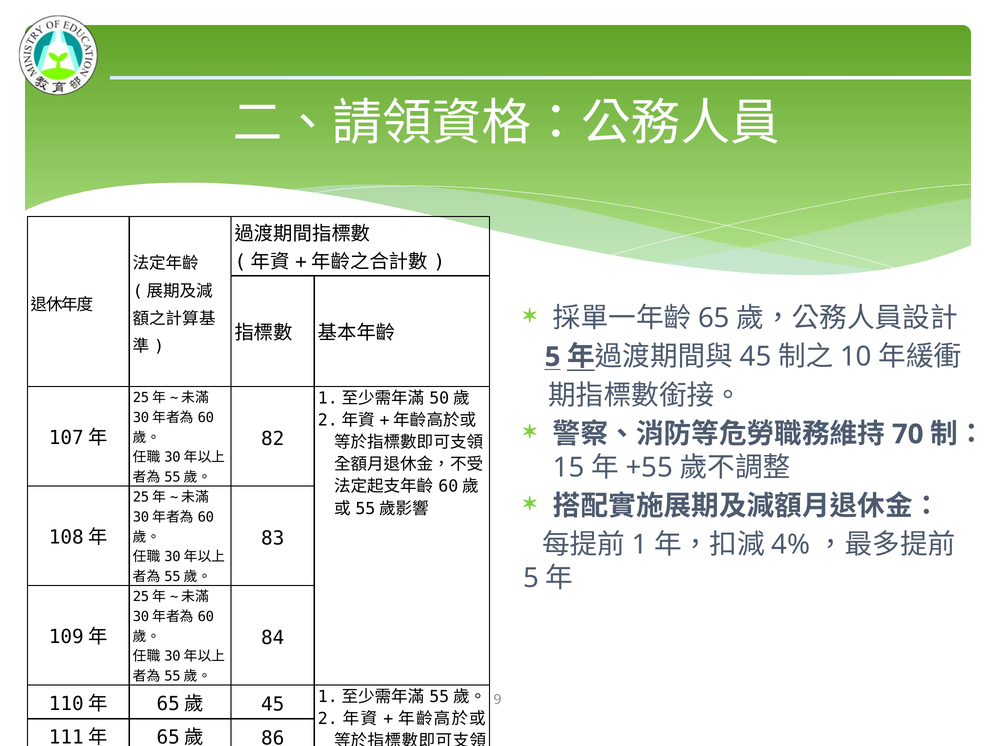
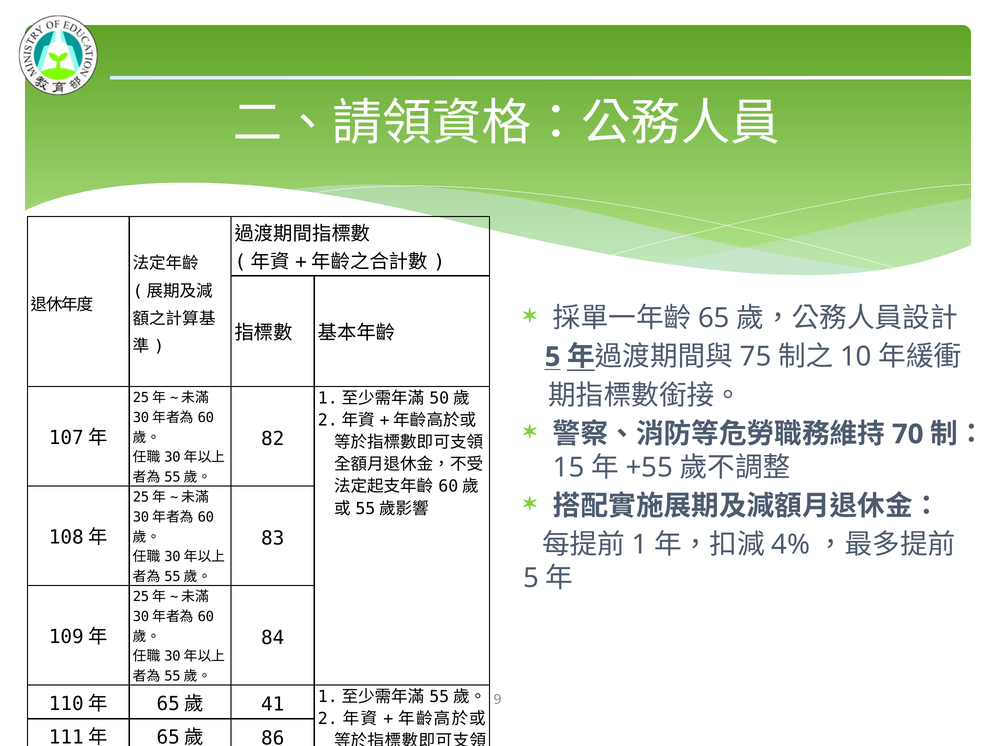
45: 45 -> 75 (756, 357)
45: 45 -> 41 (273, 705)
